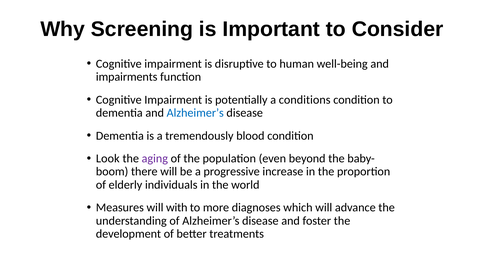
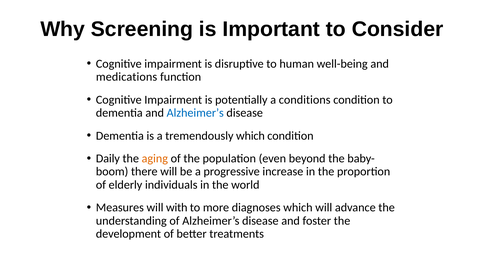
impairments: impairments -> medications (127, 77)
tremendously blood: blood -> which (250, 136)
Look: Look -> Daily (108, 159)
aging colour: purple -> orange (155, 159)
